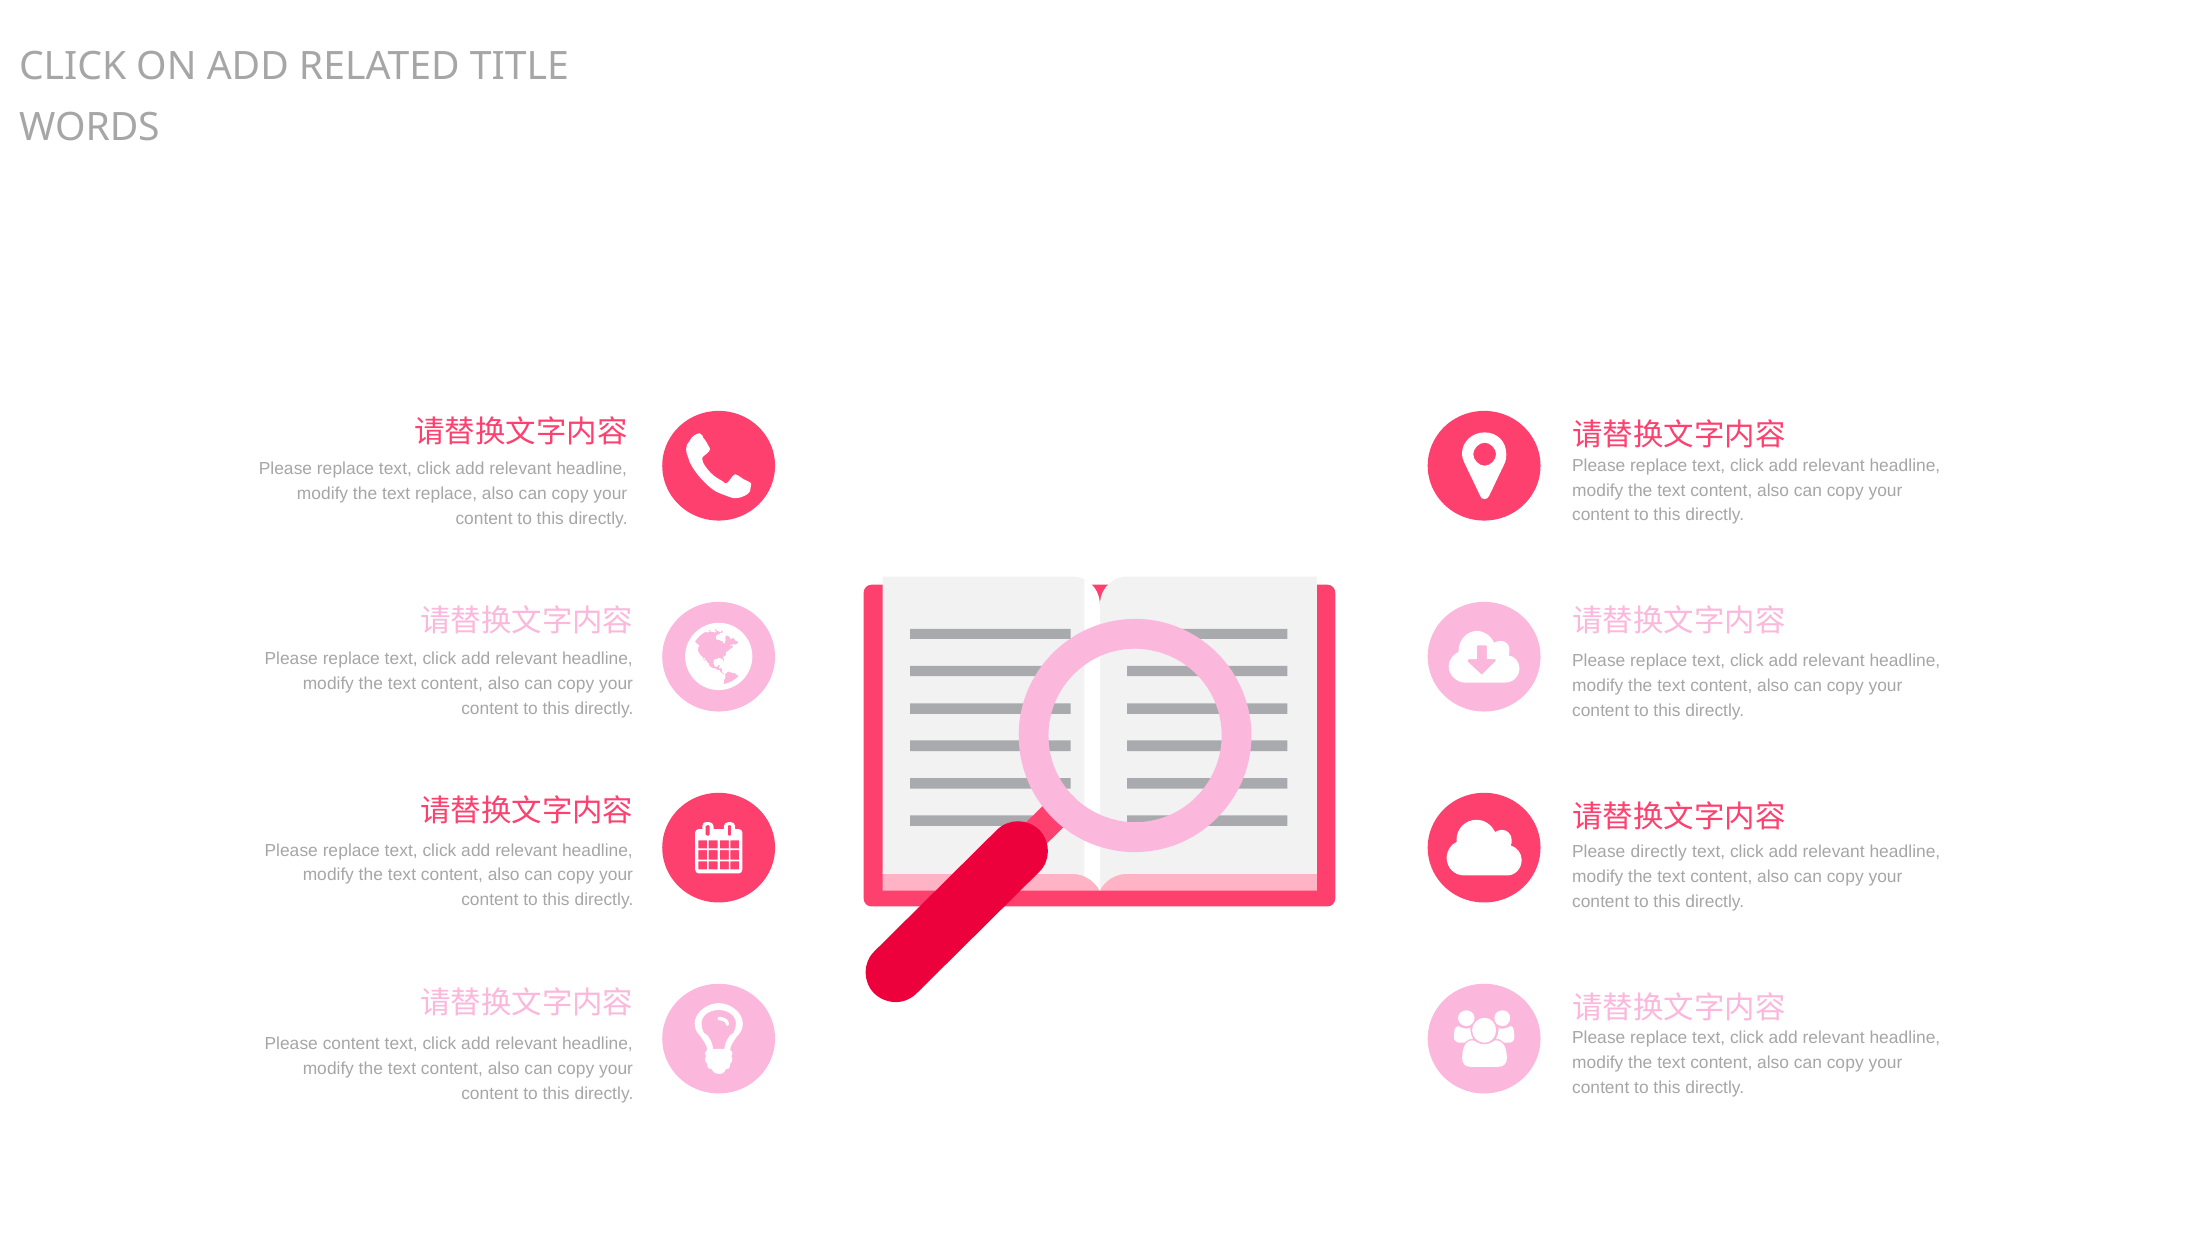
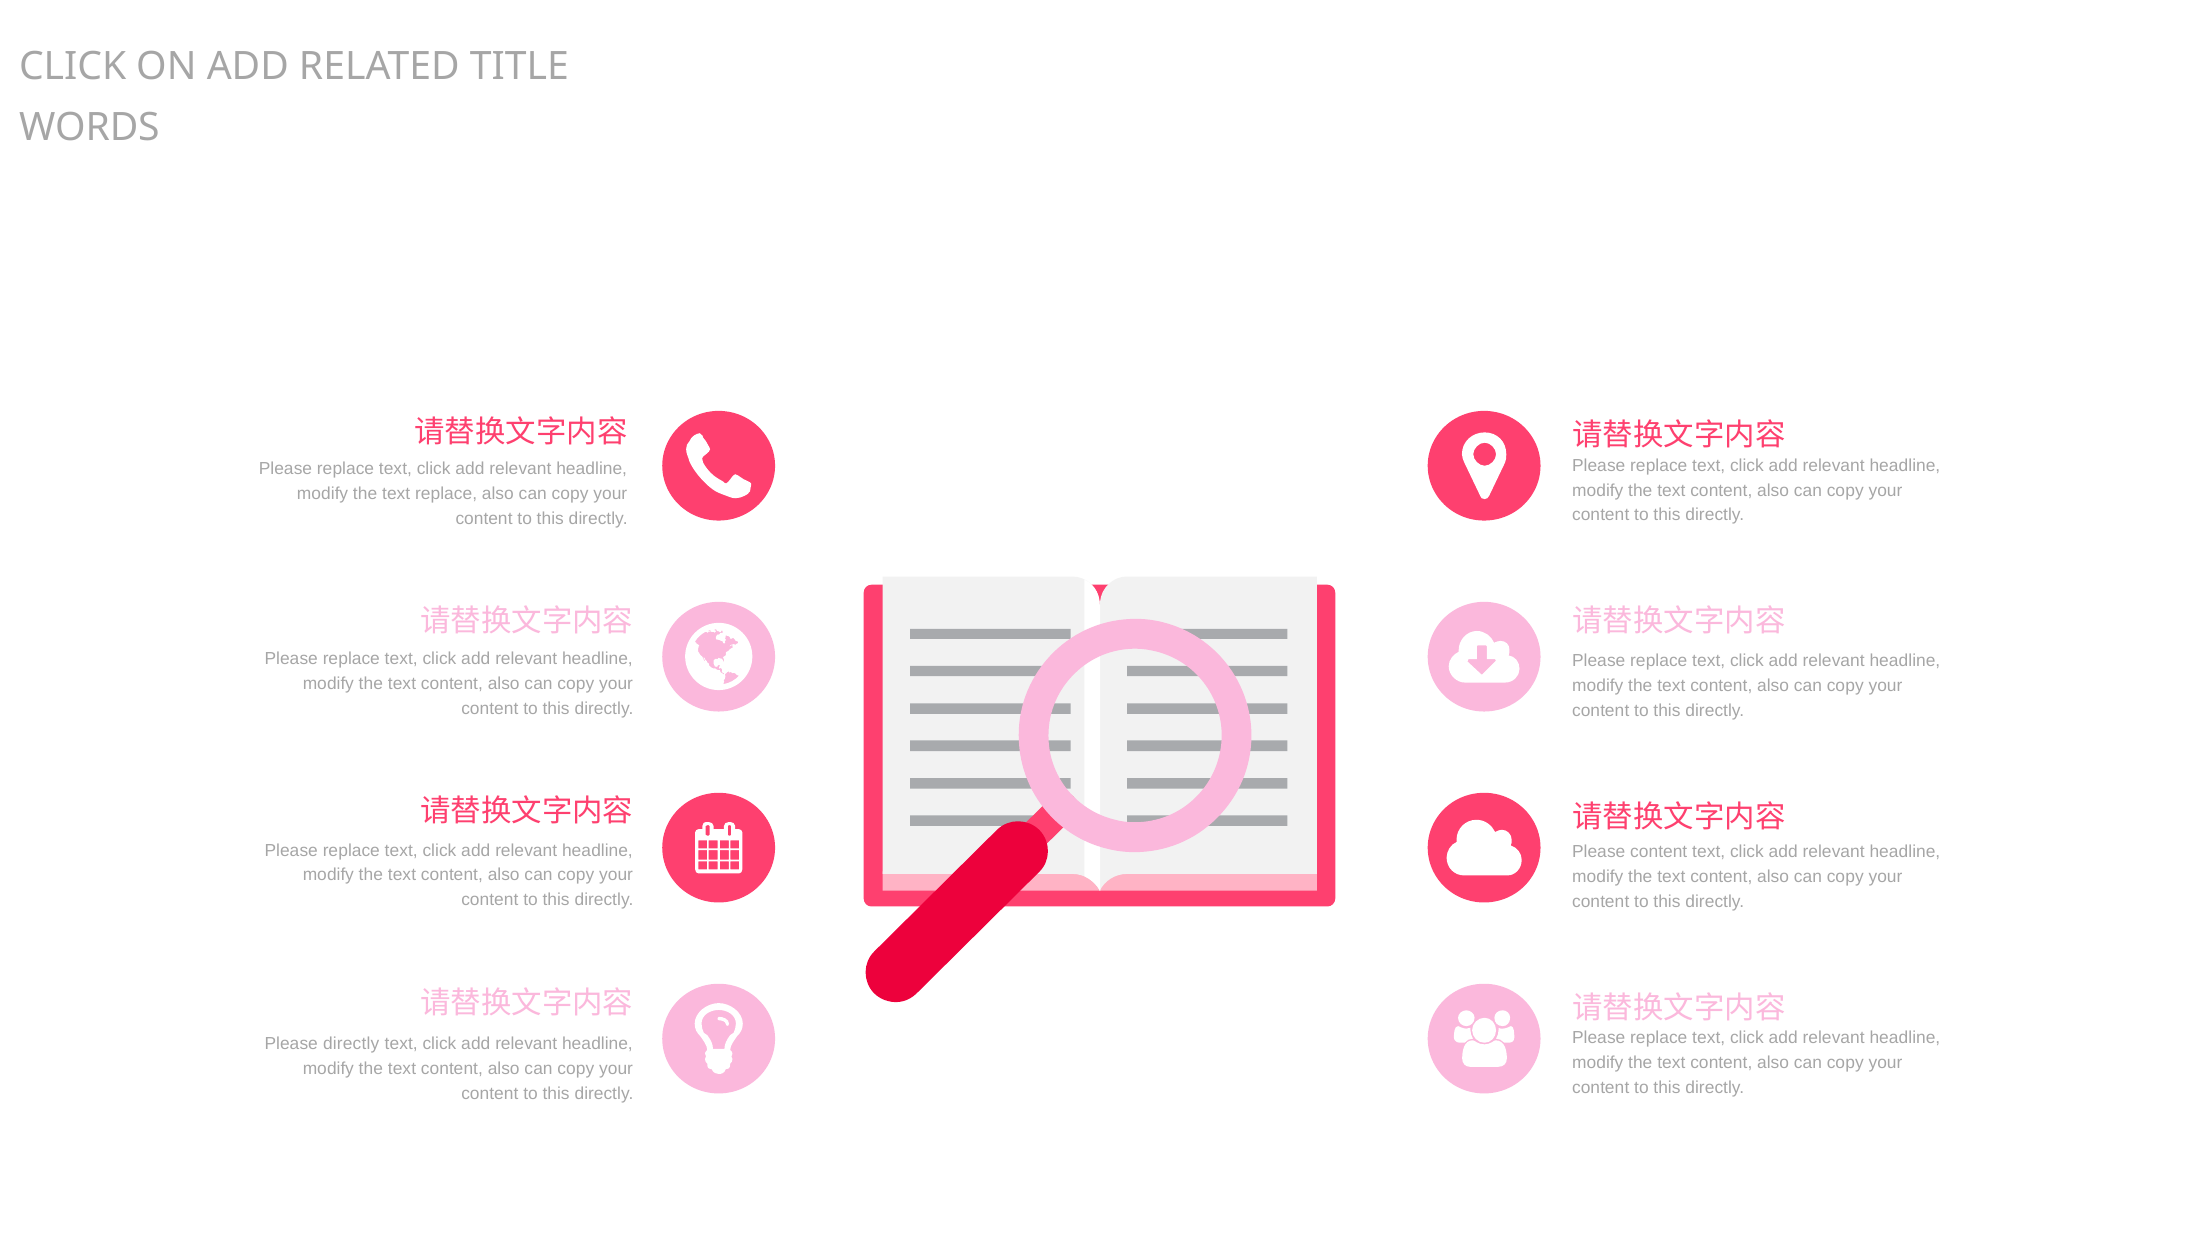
Please directly: directly -> content (1659, 851)
Please content: content -> directly (351, 1043)
